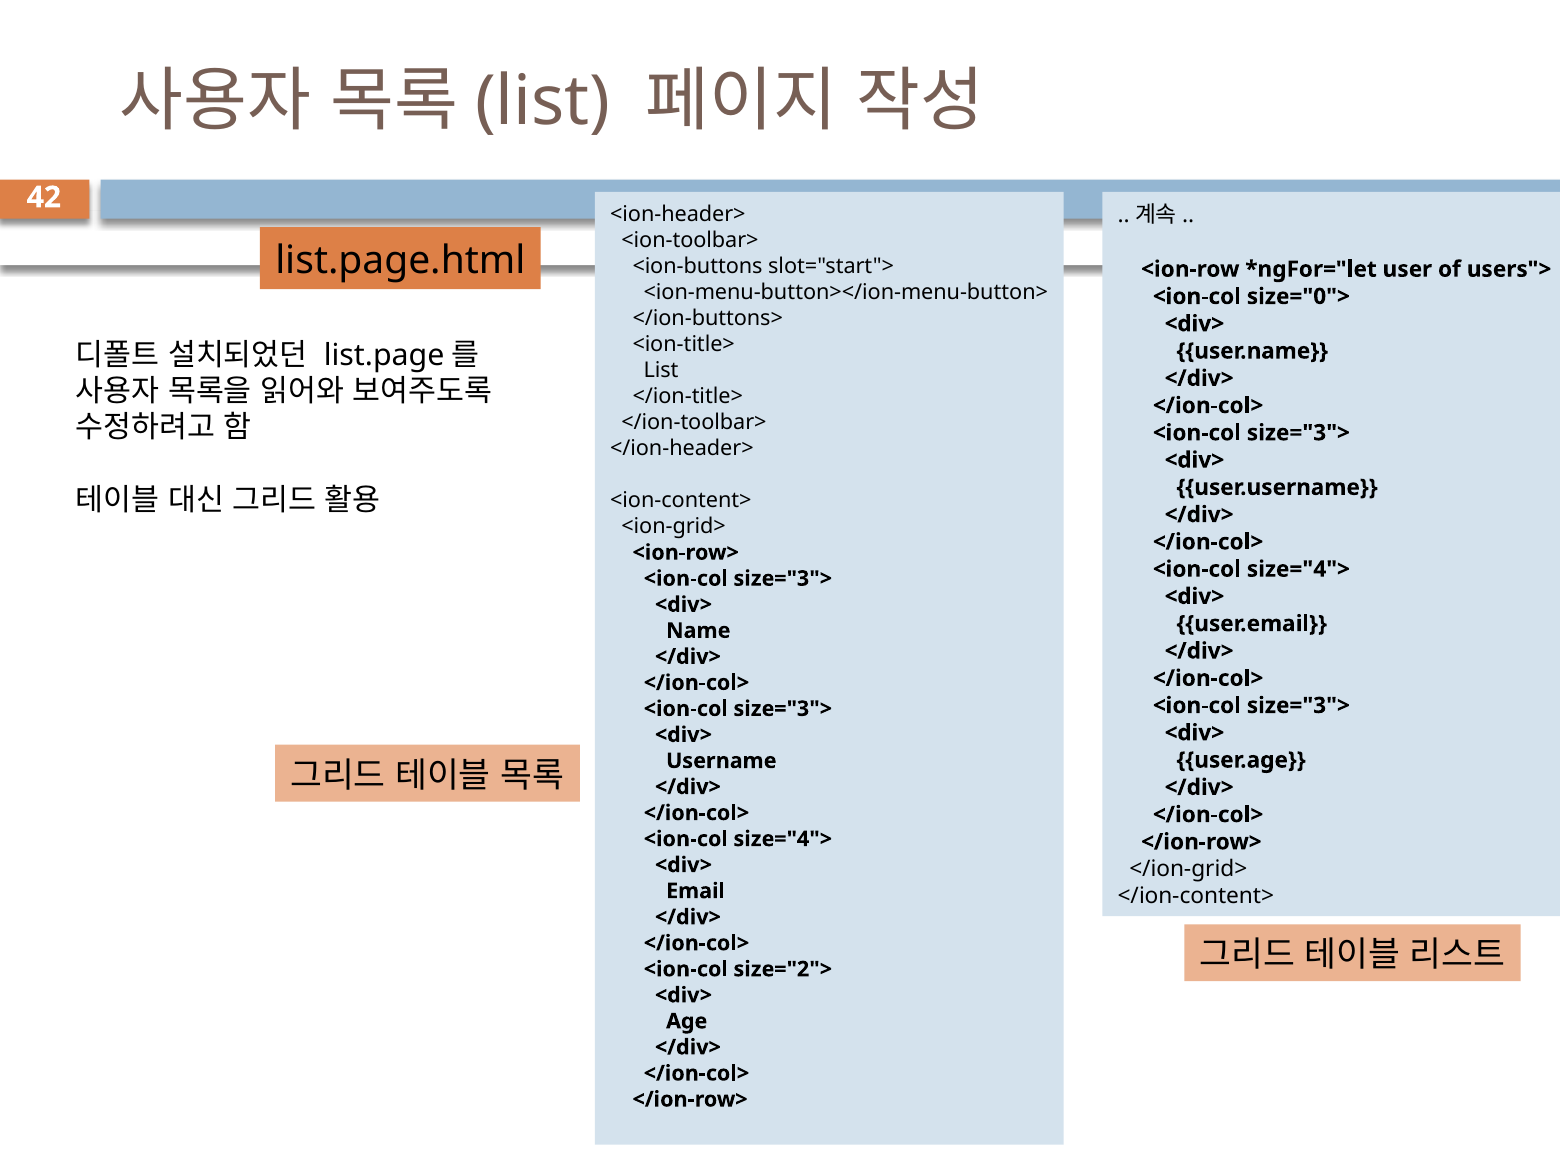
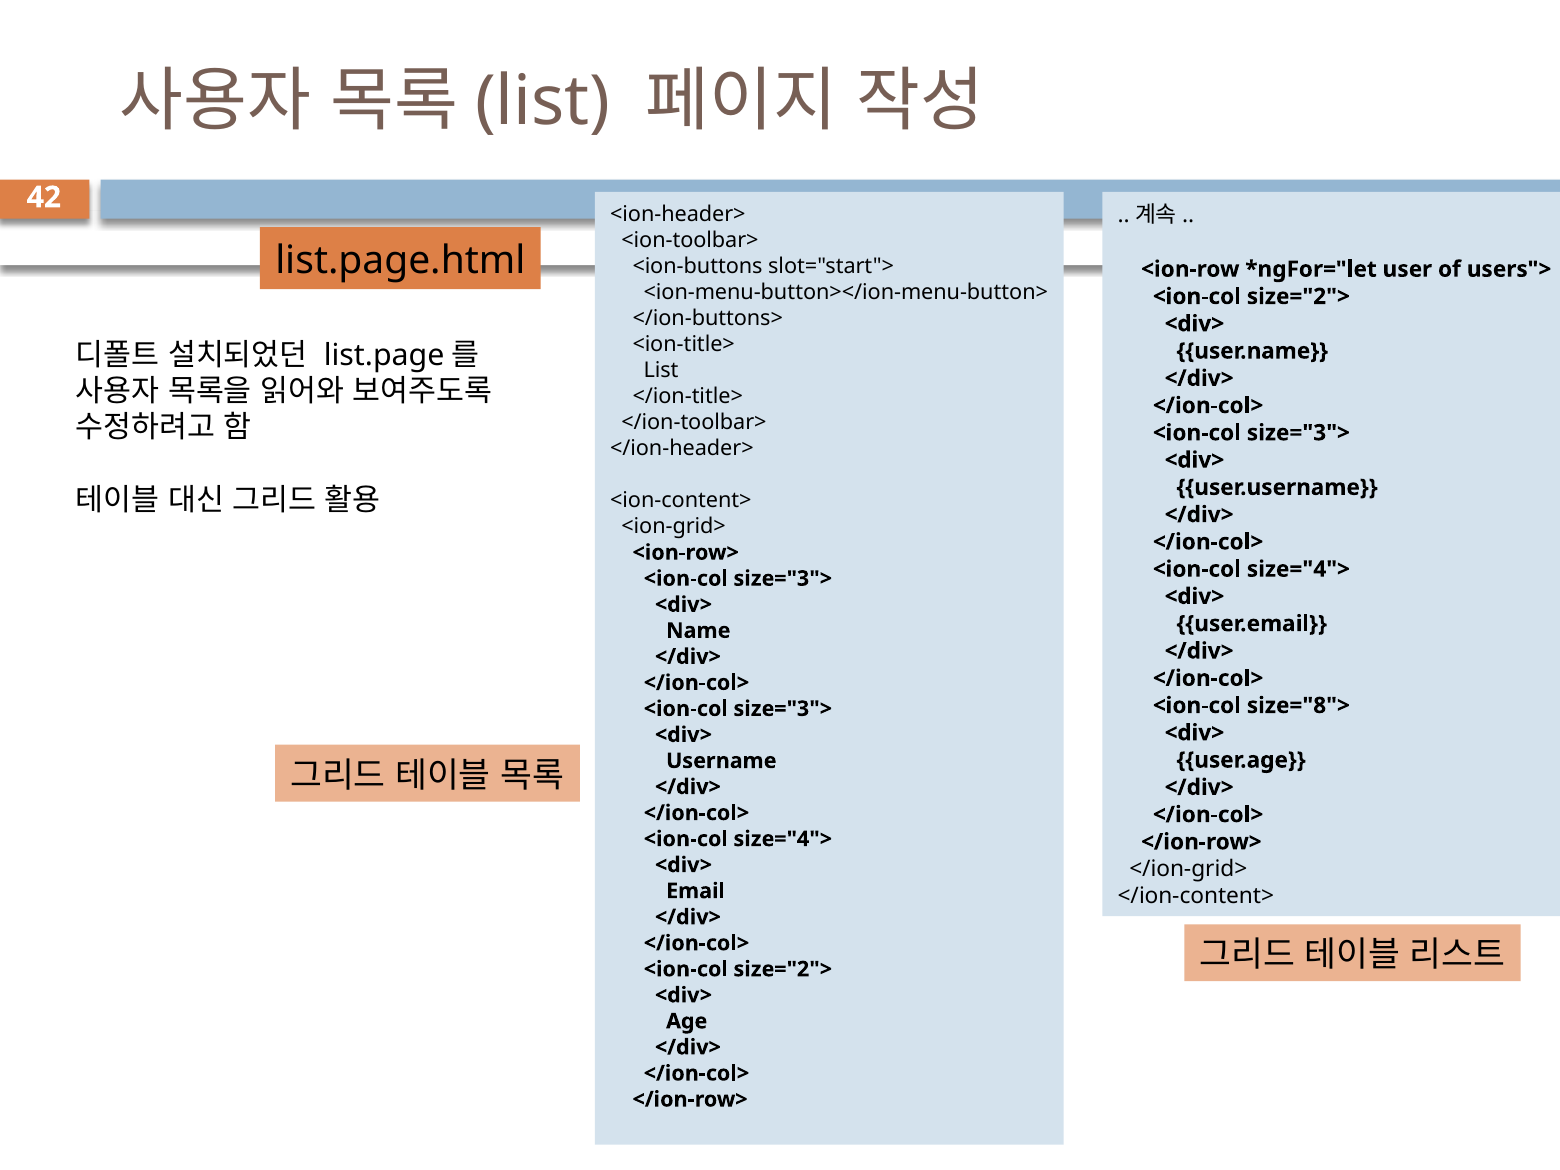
size="0">: size="0"> -> size="2"> (1298, 297)
size="3">: size="3"> -> size="8"> (1298, 706)
